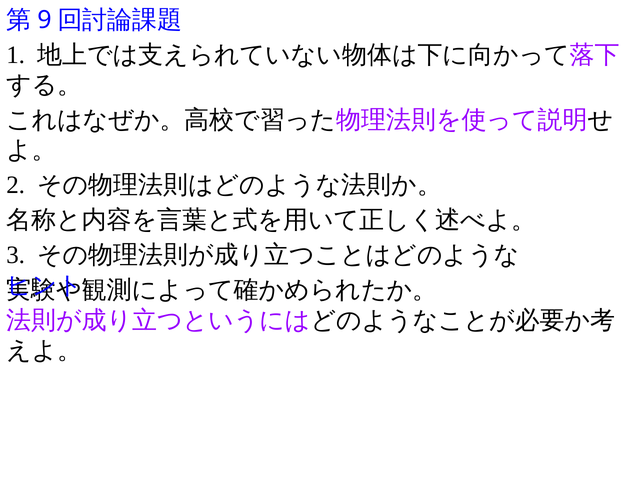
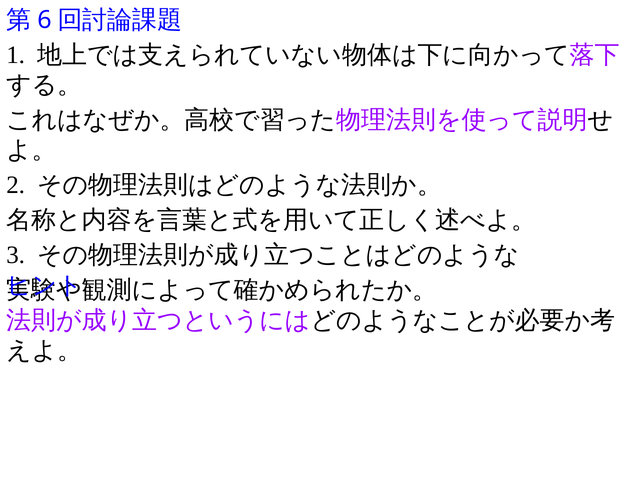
9: 9 -> 6 (44, 20)
